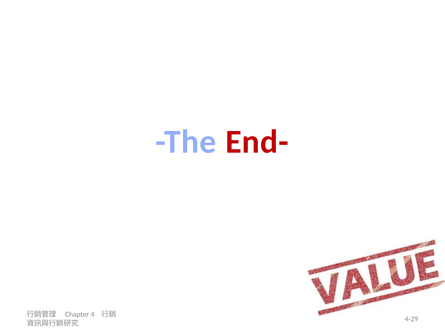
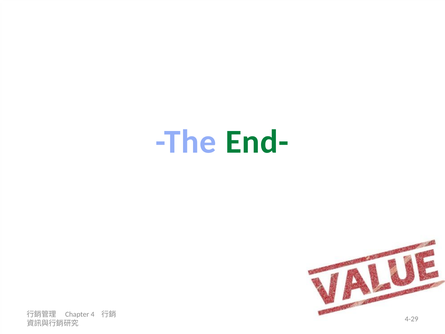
End- colour: red -> green (257, 142)
